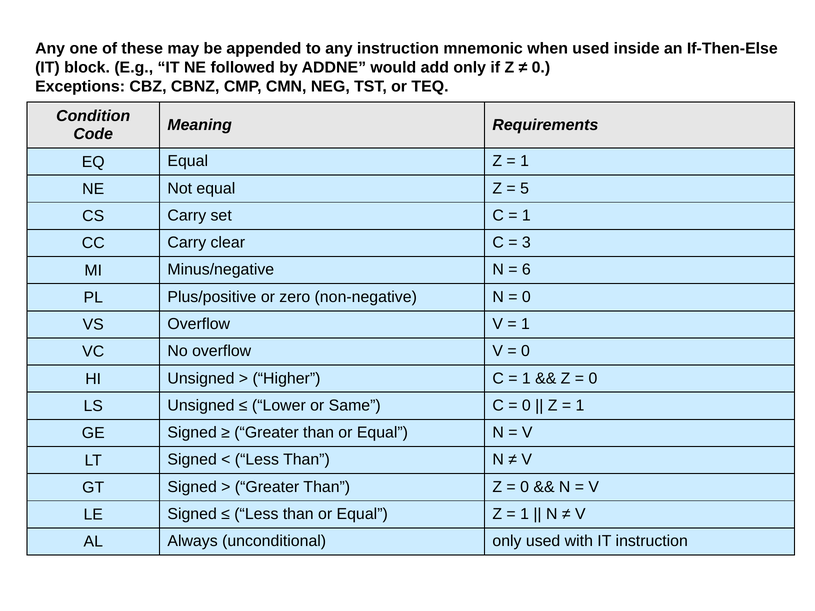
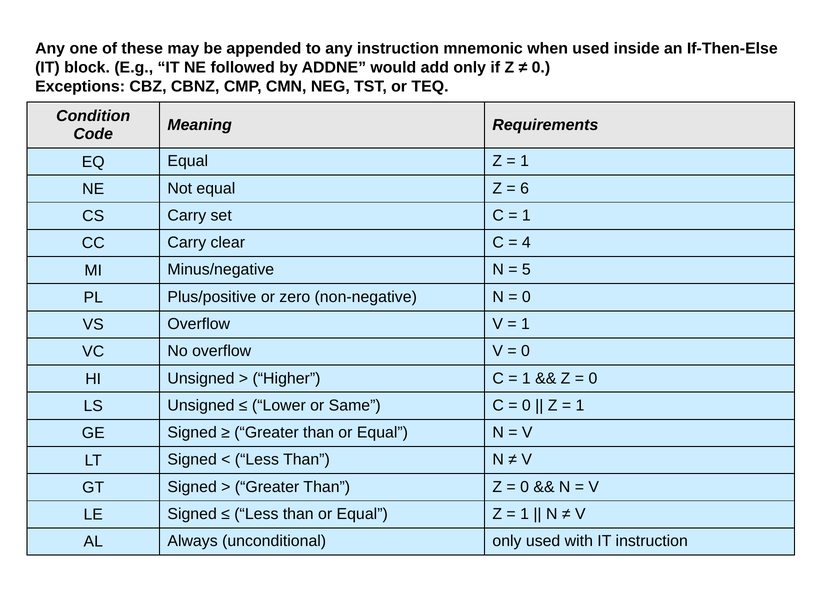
5: 5 -> 6 (525, 188)
3: 3 -> 4 (526, 243)
6: 6 -> 5 (526, 270)
